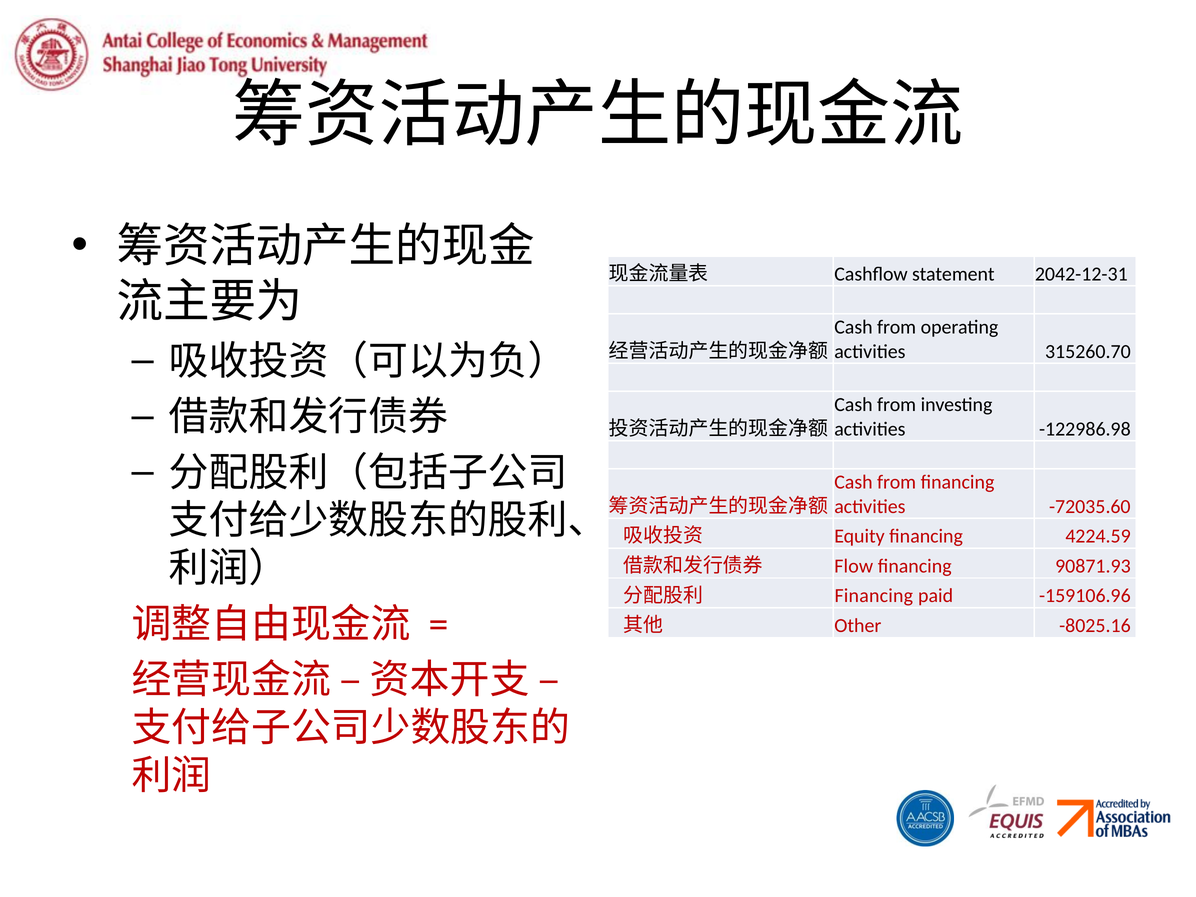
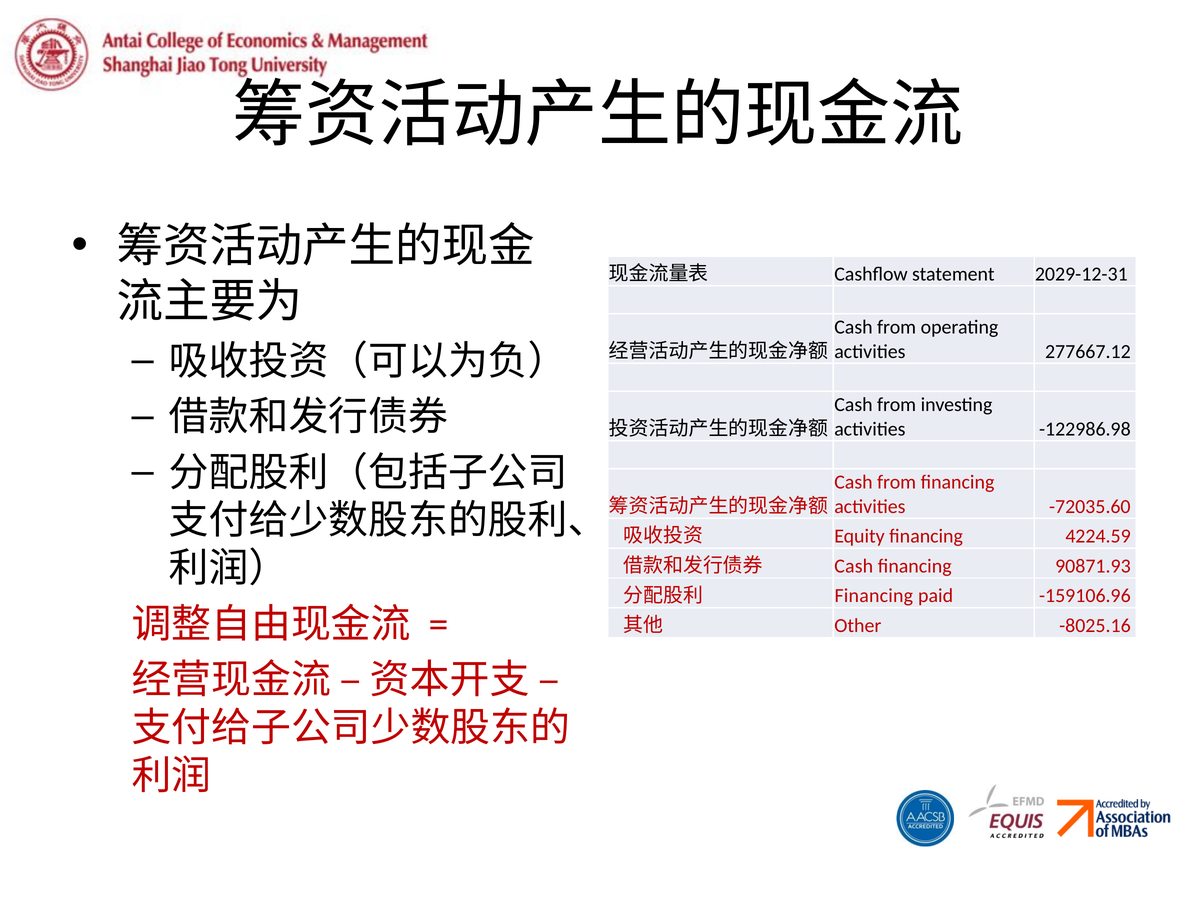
2042-12-31: 2042-12-31 -> 2029-12-31 (1081, 274)
315260.70: 315260.70 -> 277667.12 (1088, 351)
Flow: Flow -> Cash (854, 566)
